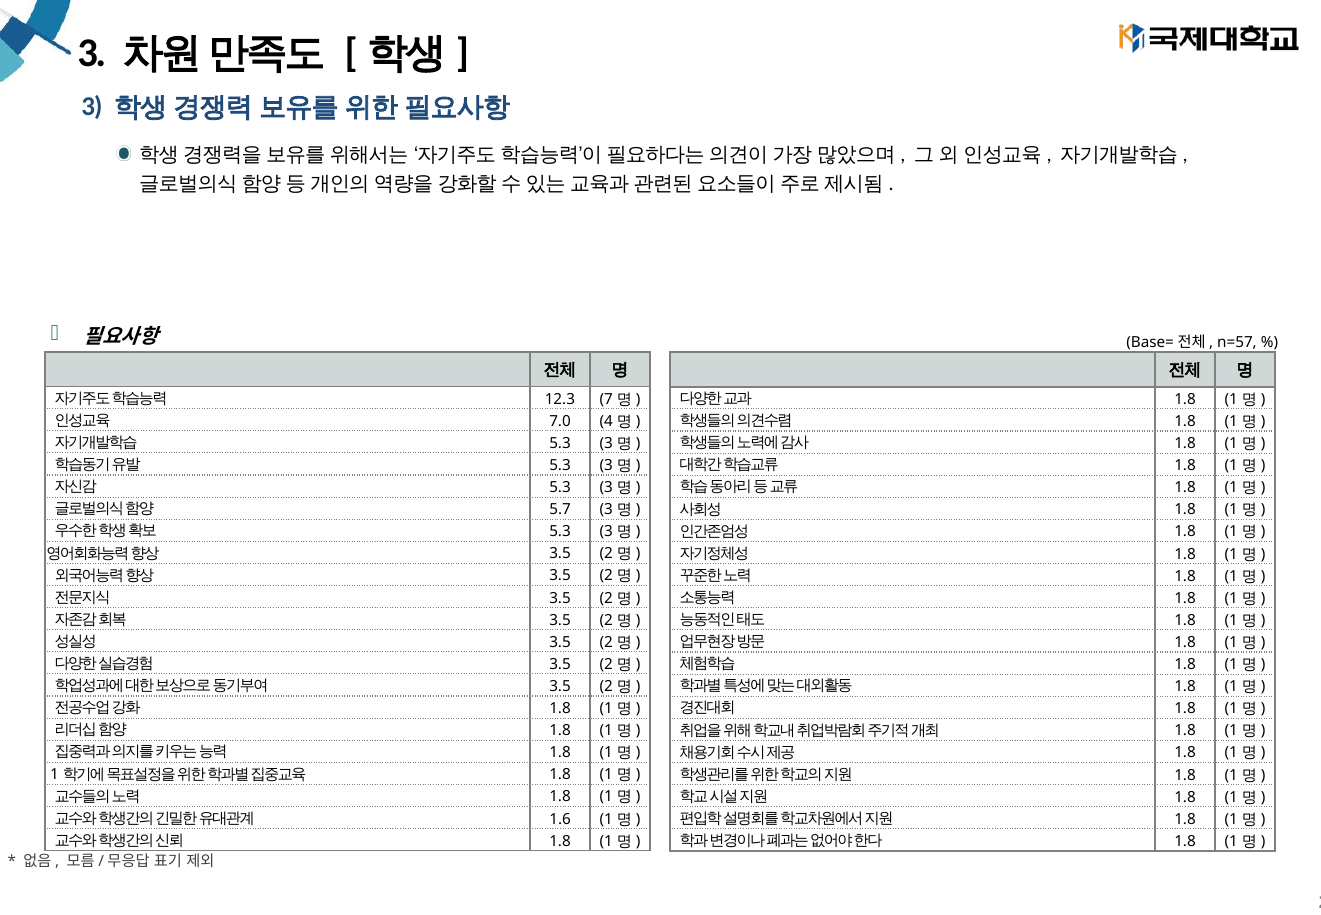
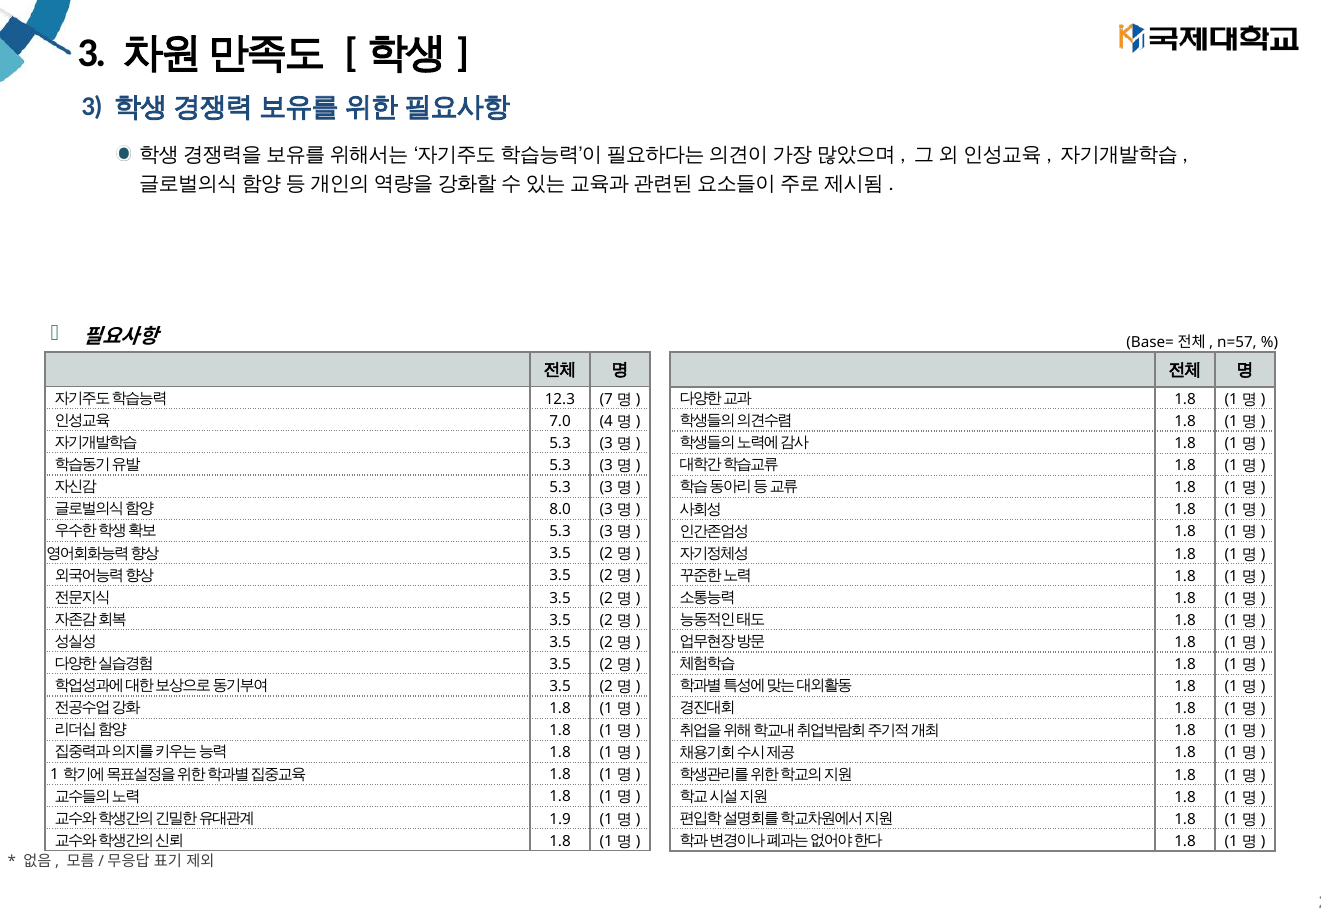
5.7: 5.7 -> 8.0 (560, 509)
1.6: 1.6 -> 1.9 (560, 819)
